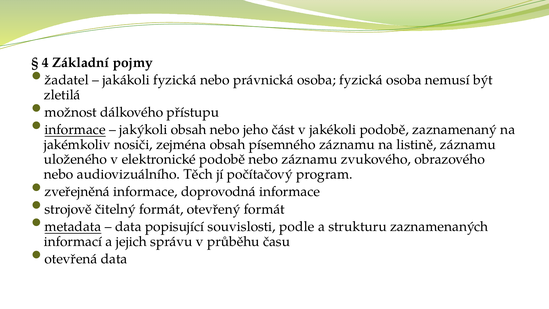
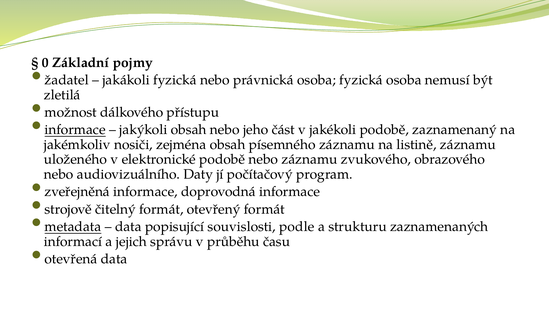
4: 4 -> 0 (45, 62)
Těch: Těch -> Daty (198, 174)
